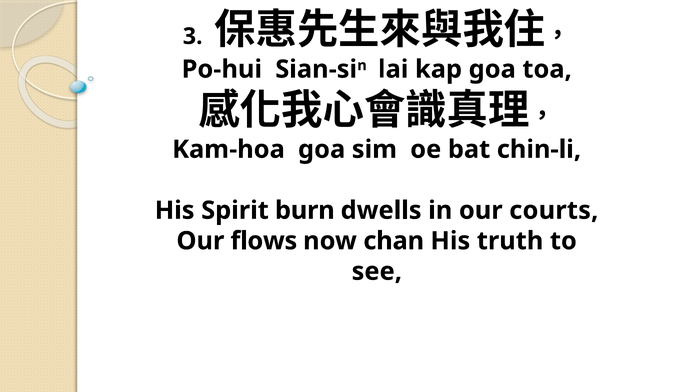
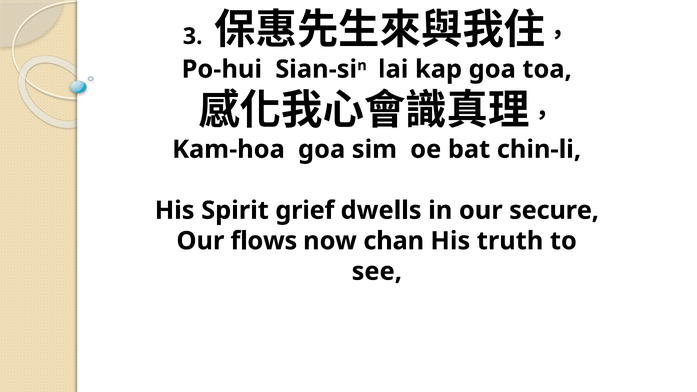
burn: burn -> grief (305, 210)
courts: courts -> secure (554, 210)
